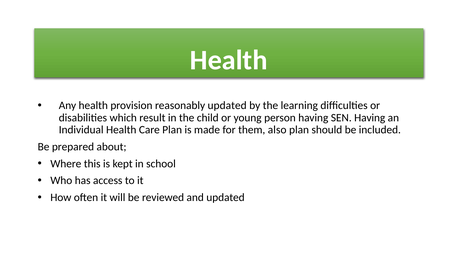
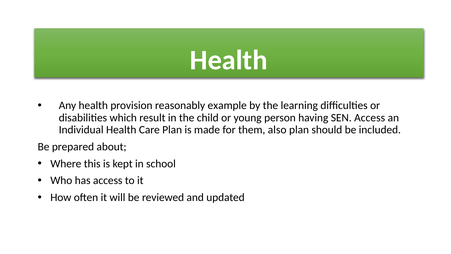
reasonably updated: updated -> example (227, 105)
SEN Having: Having -> Access (370, 118)
